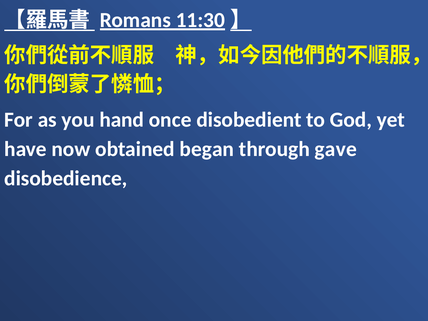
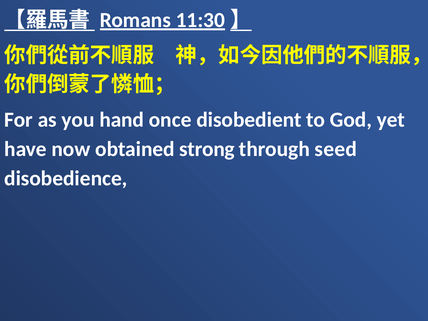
began: began -> strong (207, 149)
gave: gave -> seed (336, 149)
